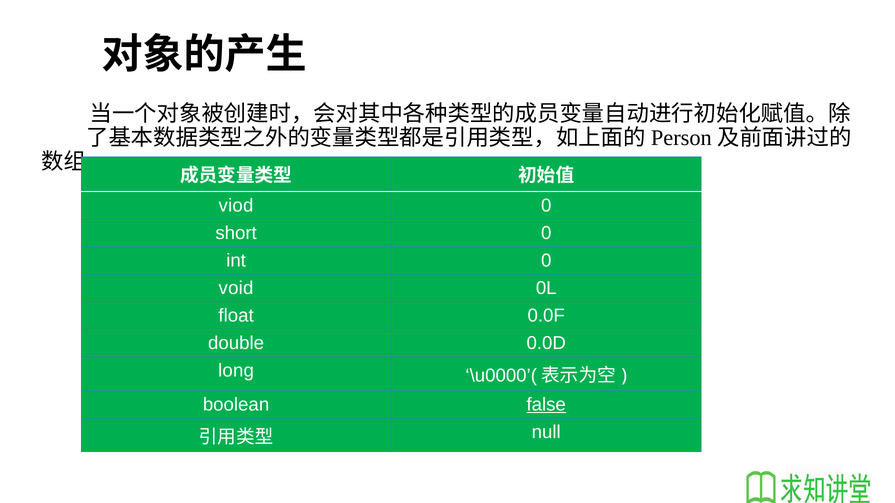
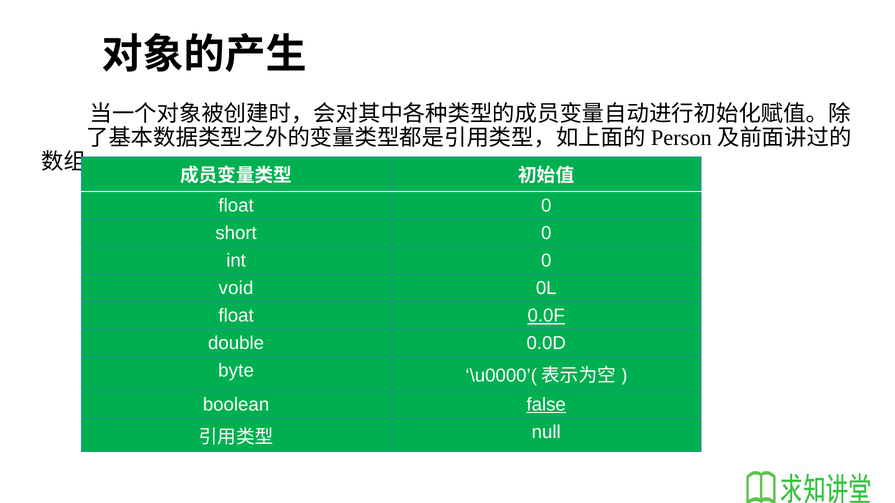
viod: viod -> float (236, 206)
0.0F underline: none -> present (546, 316)
long: long -> byte (236, 371)
